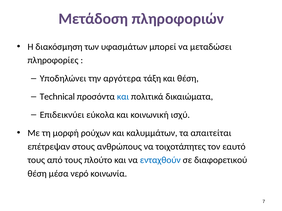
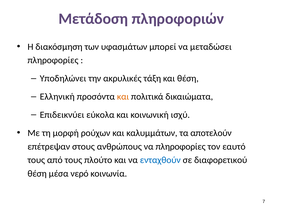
αργότερα: αργότερα -> ακρυλικές (122, 79)
Technical: Technical -> Ελληνική (57, 97)
και colour: blue -> orange (123, 97)
απαιτείται: απαιτείται -> αποτελούν (211, 133)
να τοιχοτάπητες: τοιχοτάπητες -> πληροφορίες (181, 147)
